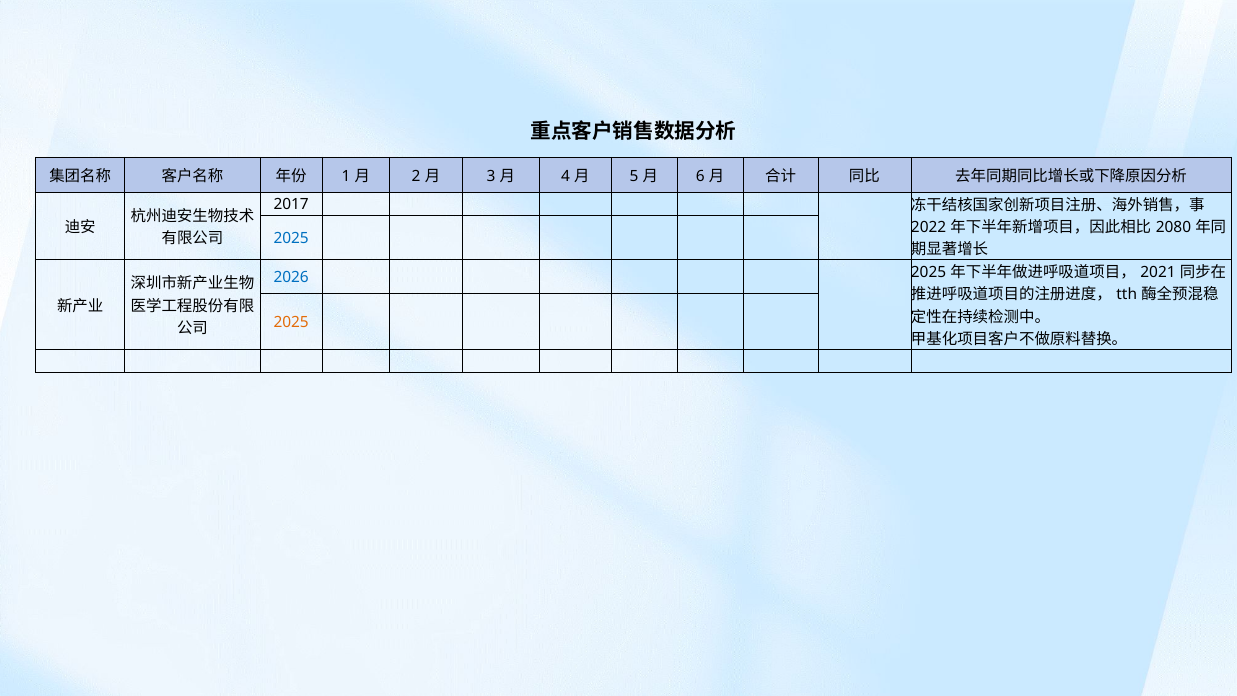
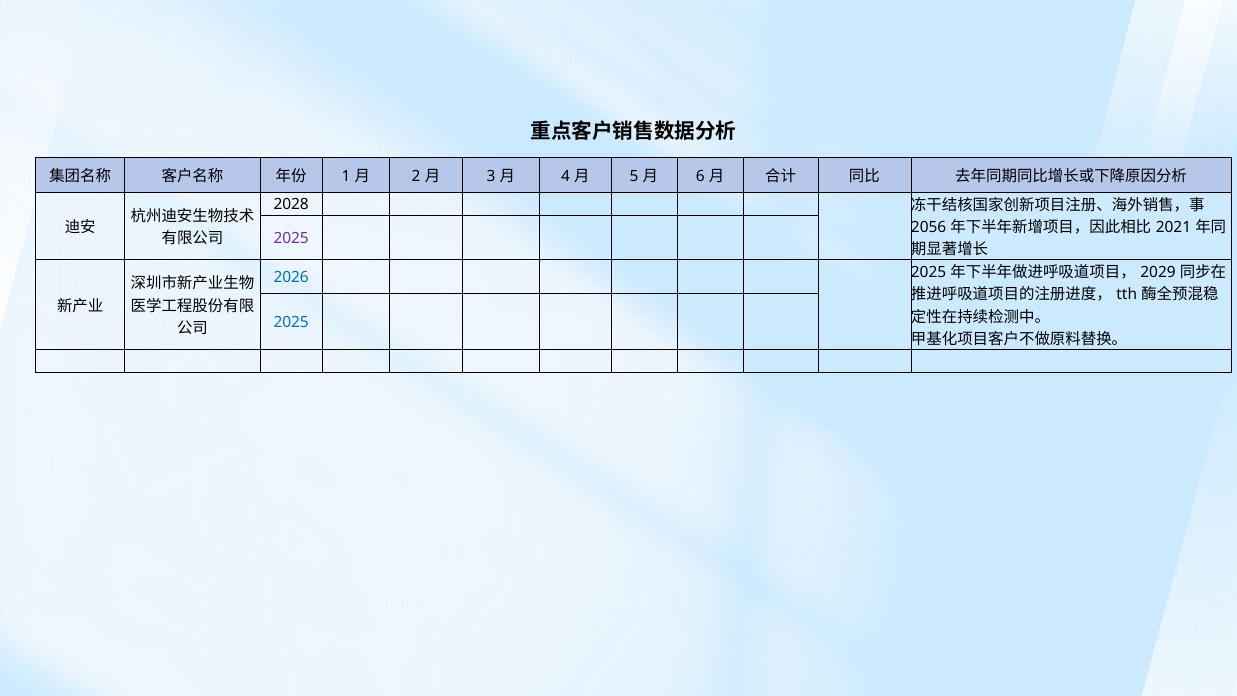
2017: 2017 -> 2028 (291, 204)
2022: 2022 -> 2056 (929, 227)
2080: 2080 -> 2021 (1173, 227)
2025 colour: blue -> purple (291, 238)
2021: 2021 -> 2029 (1158, 272)
2025 colour: orange -> blue (291, 322)
